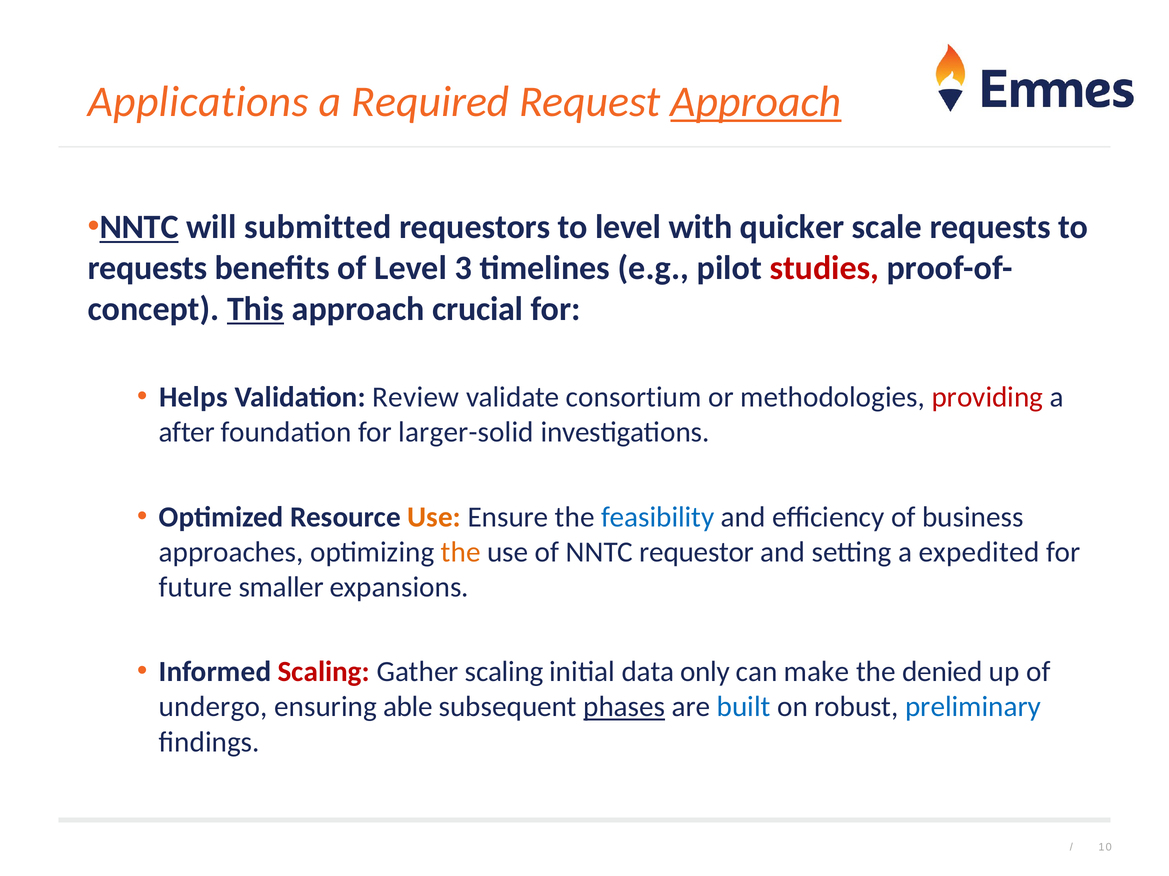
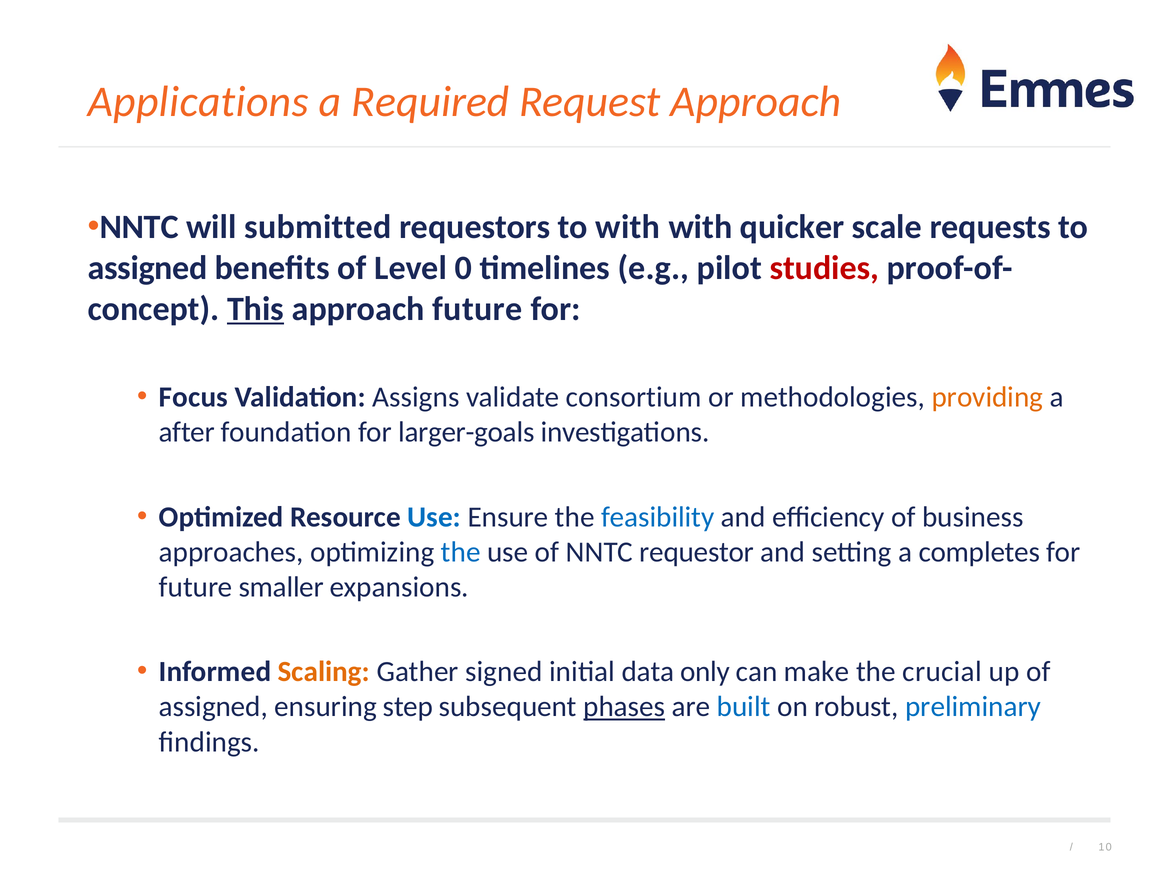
Approach underline: present -> none (756, 102)
NNTC underline: present -> none (139, 227)
to level: level -> with (628, 227)
requests: requests -> assigned (148, 268)
3: 3 -> 0 (463, 268)
approach crucial: crucial -> future (477, 309)
Helps: Helps -> Focus (193, 398)
Review: Review -> Assigns (416, 398)
providing colour: red -> orange (987, 398)
larger-solid: larger-solid -> larger-goals (466, 433)
Use colour: orange -> blue (434, 517)
the colour: orange -> blue (461, 553)
expedited: expedited -> completes (979, 553)
Scaling colour: red -> orange (324, 672)
Gather scaling: scaling -> signed (504, 672)
denied: denied -> crucial (942, 672)
undergo: undergo -> assigned (213, 707)
able: able -> step (408, 707)
